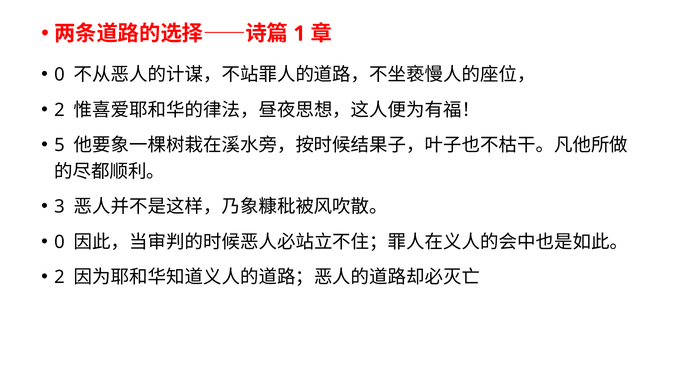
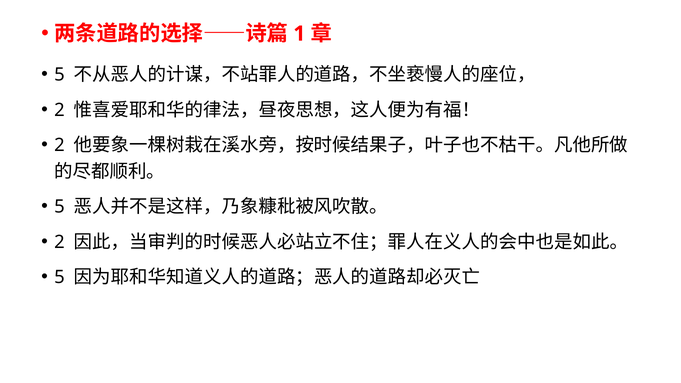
0: 0 -> 5 (59, 75)
5: 5 -> 2 (59, 145)
3: 3 -> 5 (59, 207)
0: 0 -> 2 (59, 242)
2: 2 -> 5 (59, 277)
